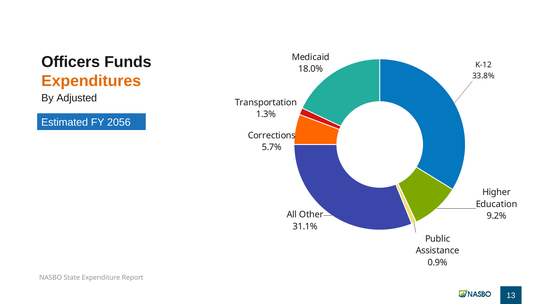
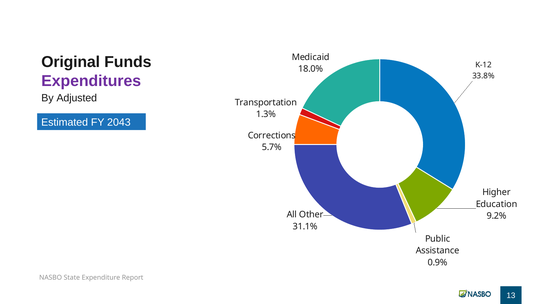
Officers: Officers -> Original (71, 62)
Expenditures colour: orange -> purple (91, 81)
2056: 2056 -> 2043 (119, 123)
